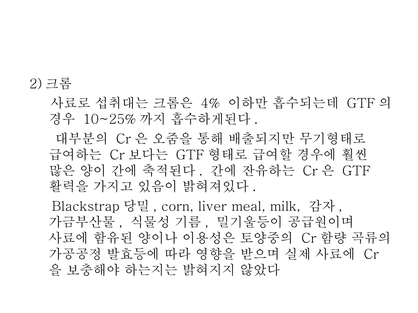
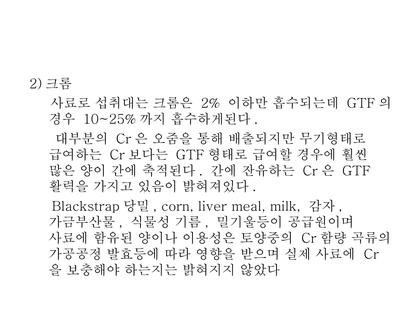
4%: 4% -> 2% (210, 104)
